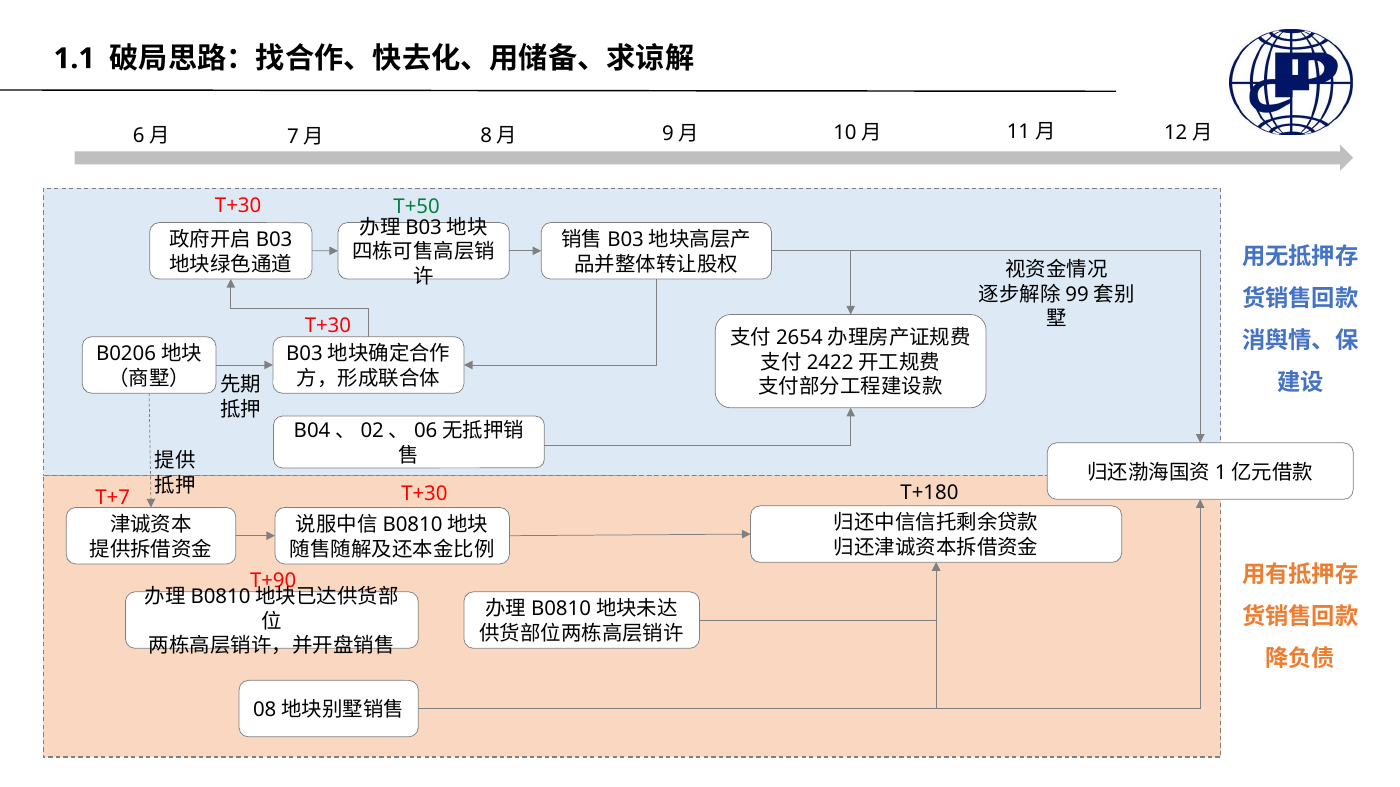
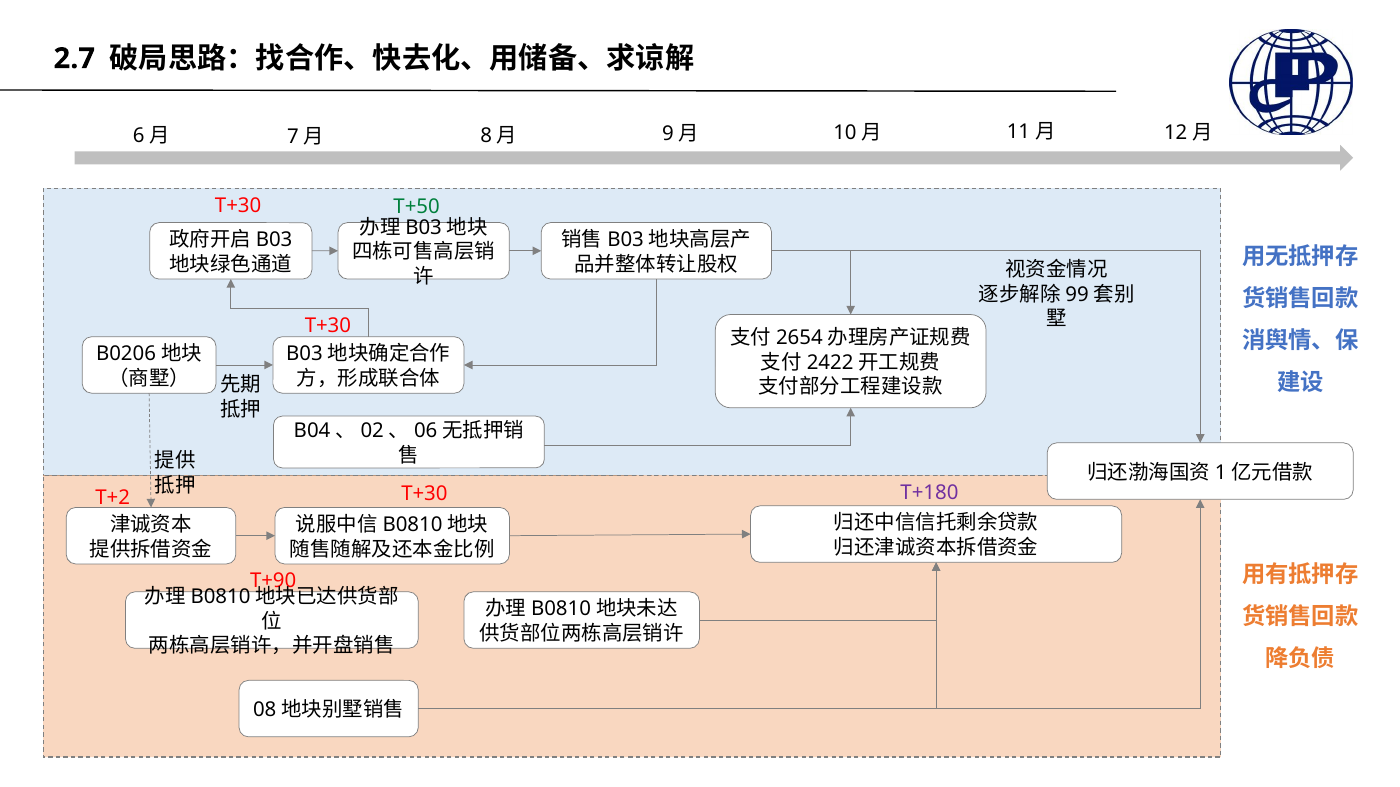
1.1: 1.1 -> 2.7 (74, 59)
T+180 colour: black -> purple (929, 493)
T+7: T+7 -> T+2 (113, 498)
